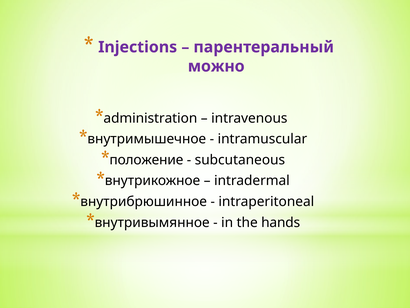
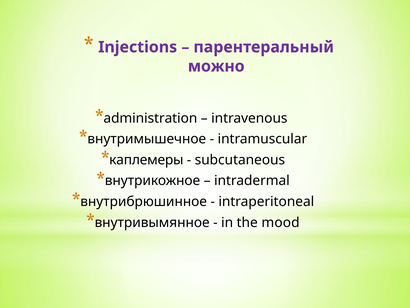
положение: положение -> каплемеры (146, 160)
hands: hands -> mood (281, 222)
